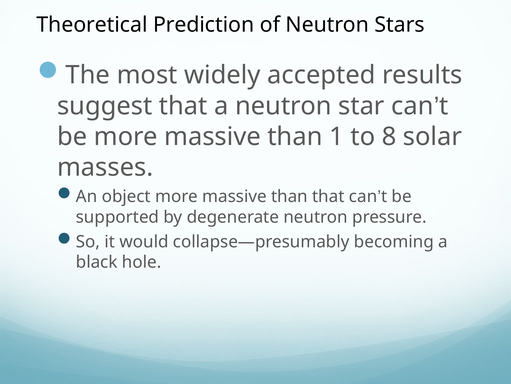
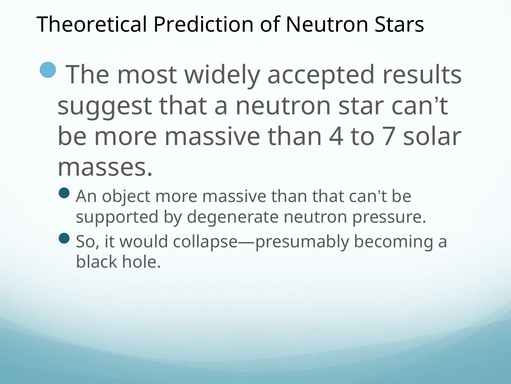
1: 1 -> 4 (337, 136)
8: 8 -> 7 (389, 136)
